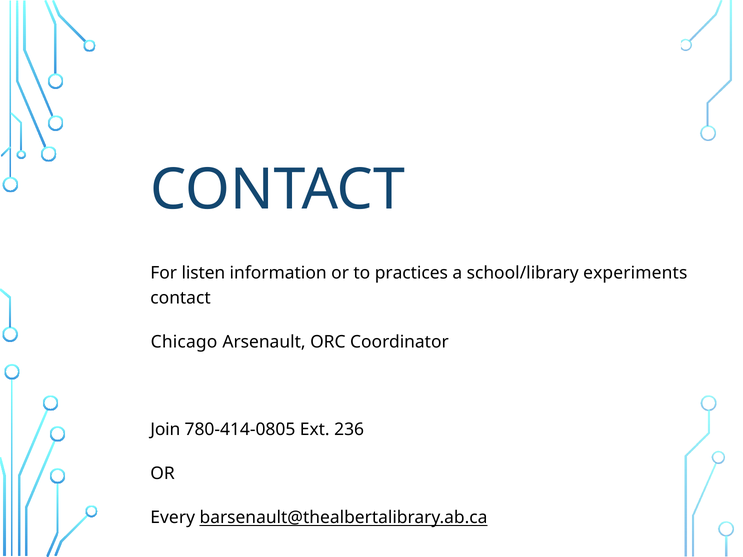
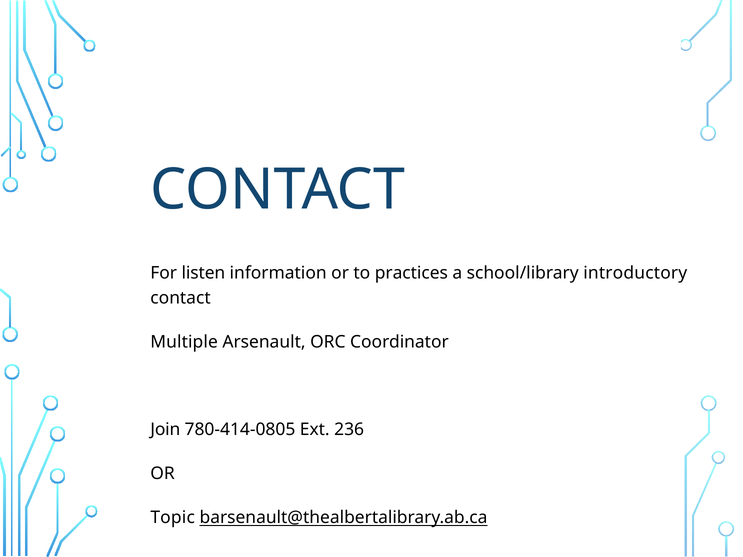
experiments: experiments -> introductory (635, 273)
Chicago: Chicago -> Multiple (184, 342)
Every: Every -> Topic (173, 518)
